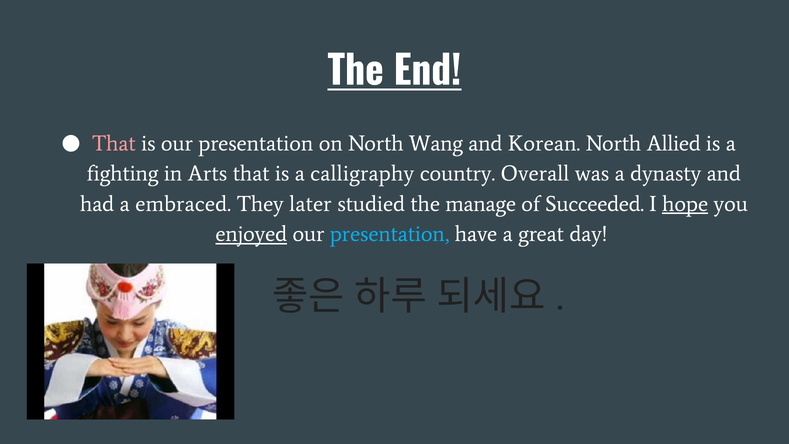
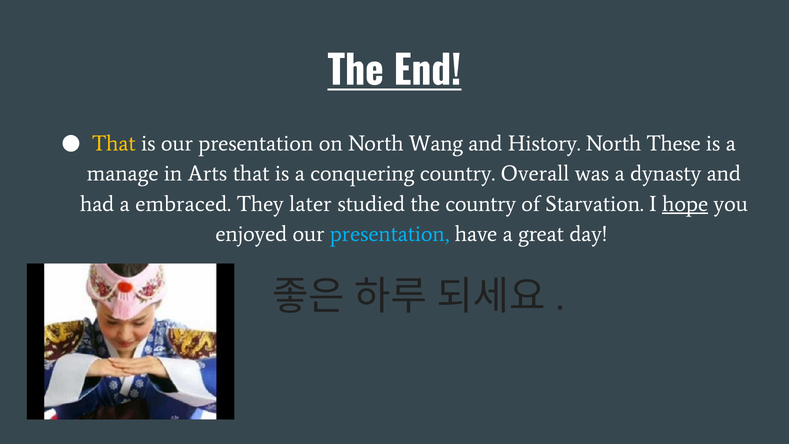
That colour: pink -> yellow (114, 143)
Korean: Korean -> History (544, 143)
Allied: Allied -> These (674, 143)
fighting: fighting -> manage (123, 174)
calligraphy: calligraphy -> conquering (362, 174)
the manage: manage -> country (481, 204)
Succeeded: Succeeded -> Starvation (595, 204)
enjoyed underline: present -> none (251, 234)
